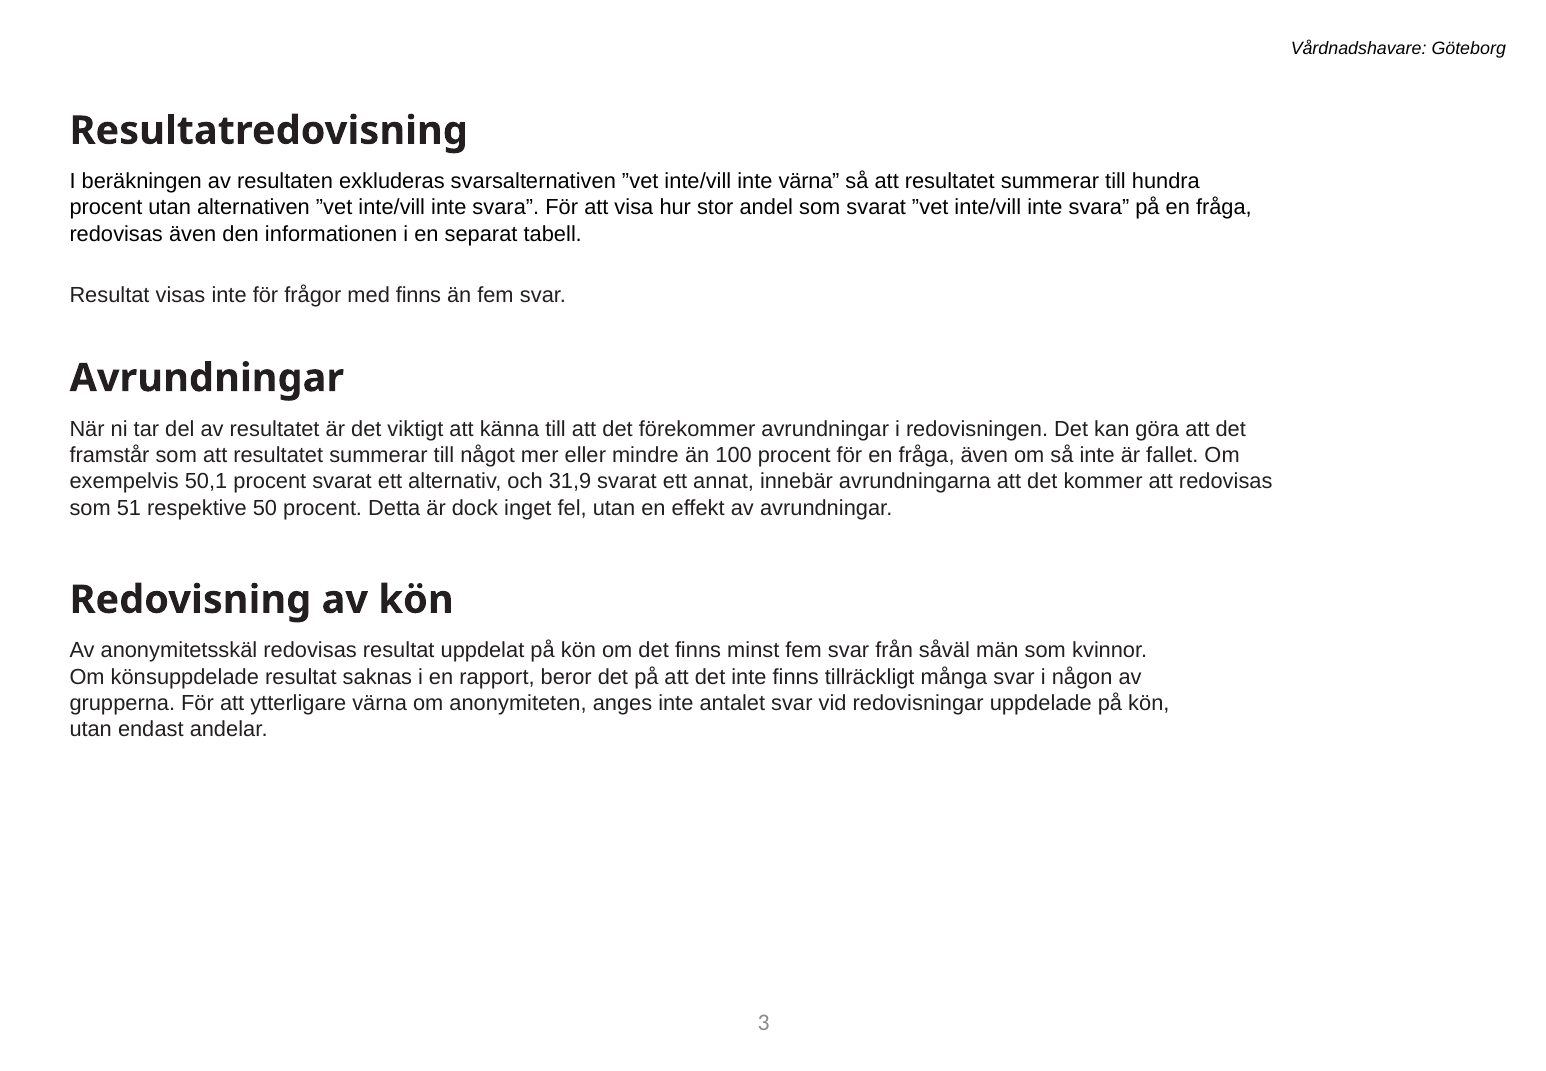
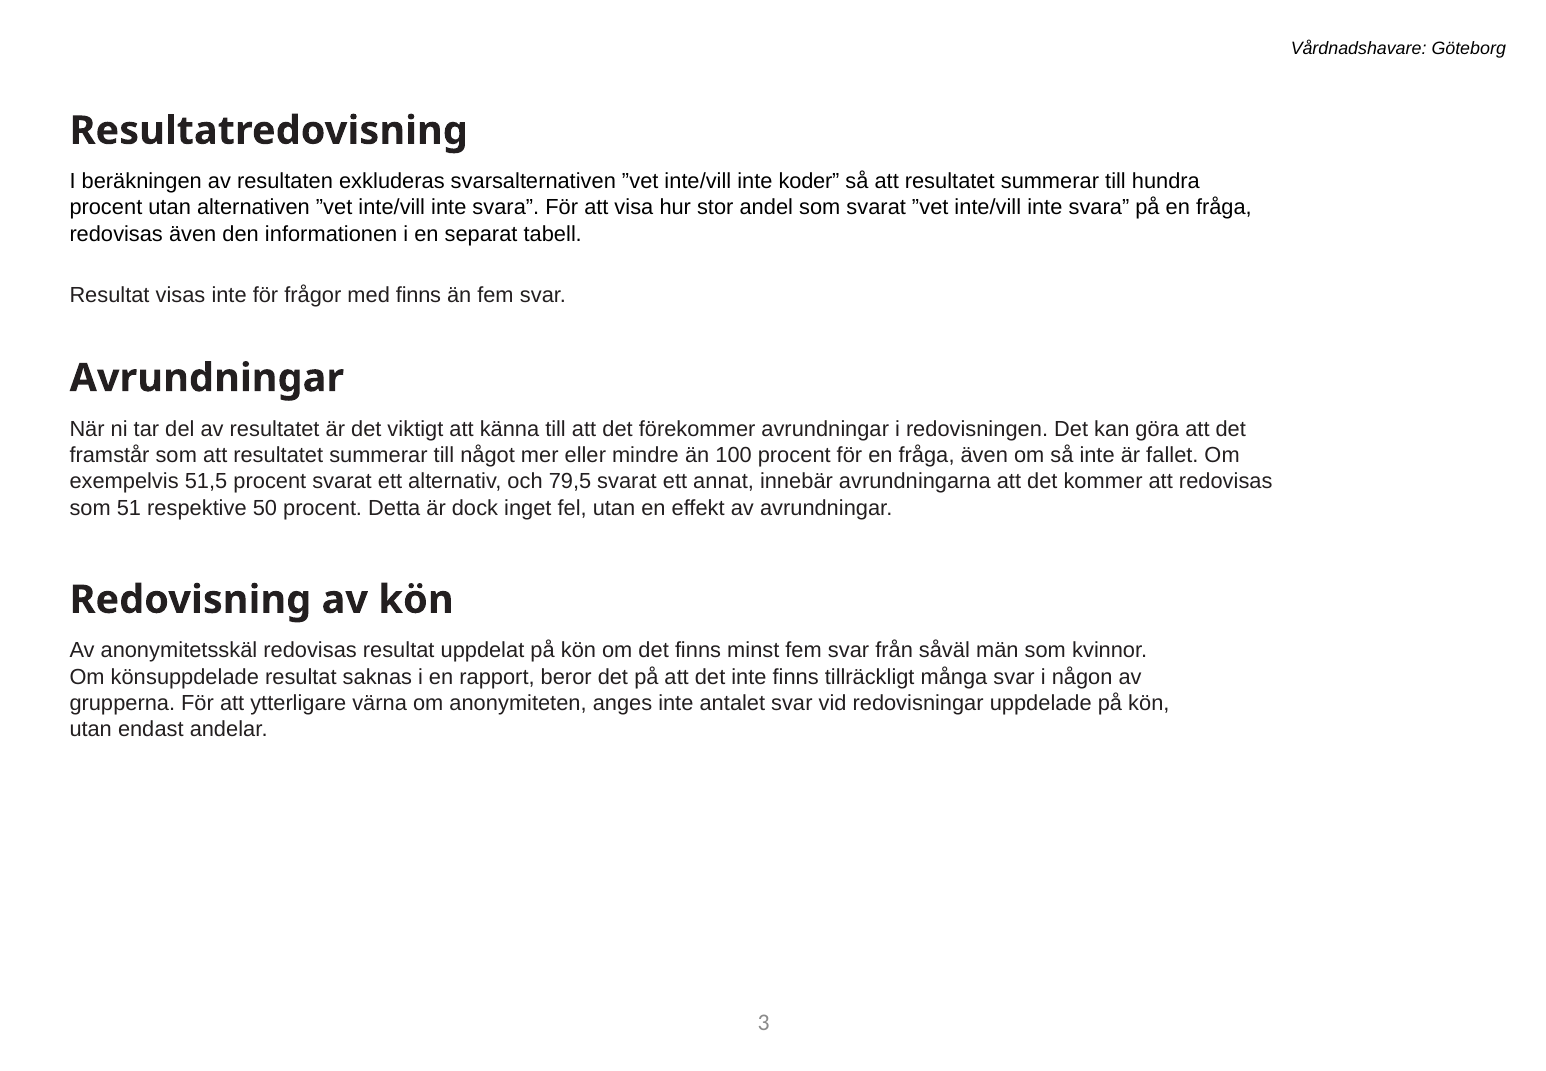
inte värna: värna -> koder (809, 181)
50,1: 50,1 -> 51,5 (206, 481)
31,9: 31,9 -> 79,5 (570, 481)
